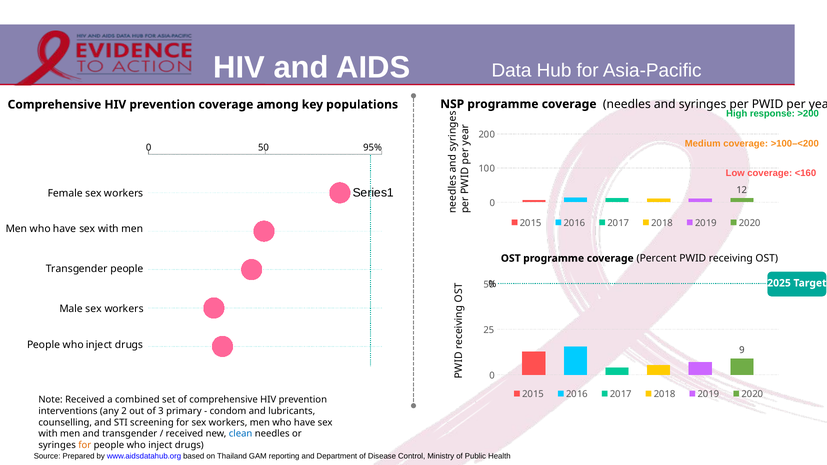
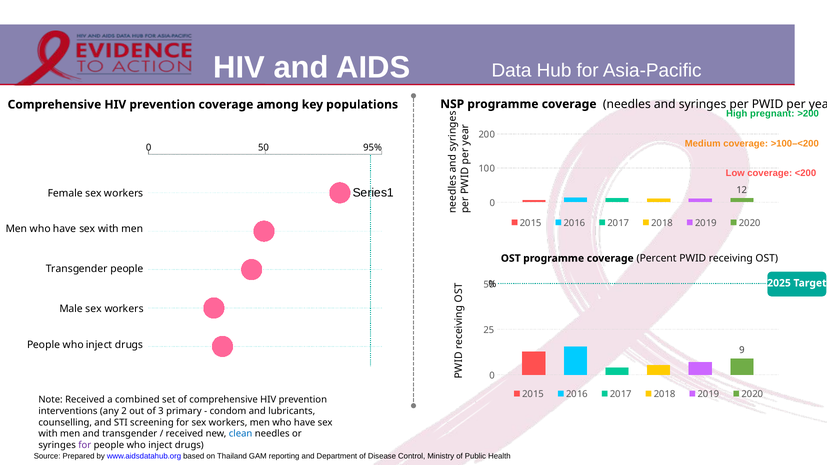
response: response -> pregnant (772, 114)
<160: <160 -> <200 (805, 173)
for colour: orange -> purple (85, 445)
